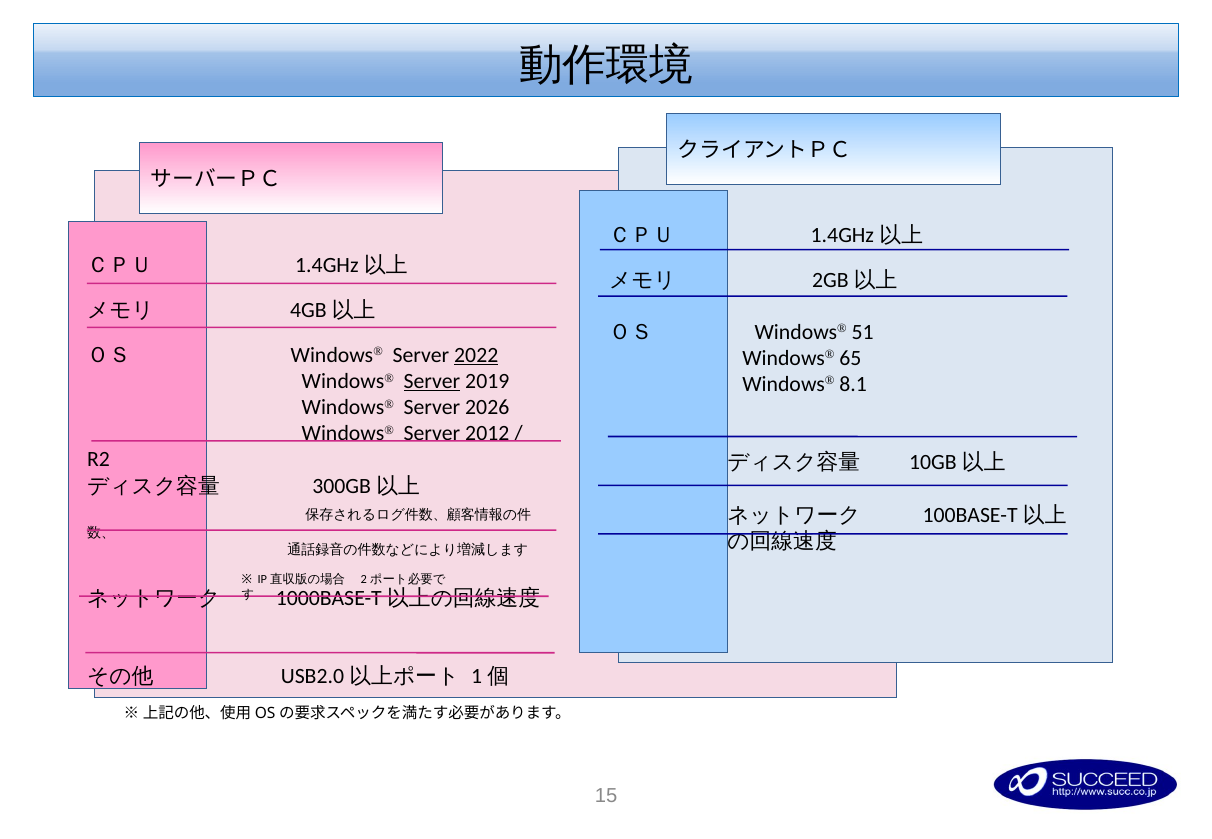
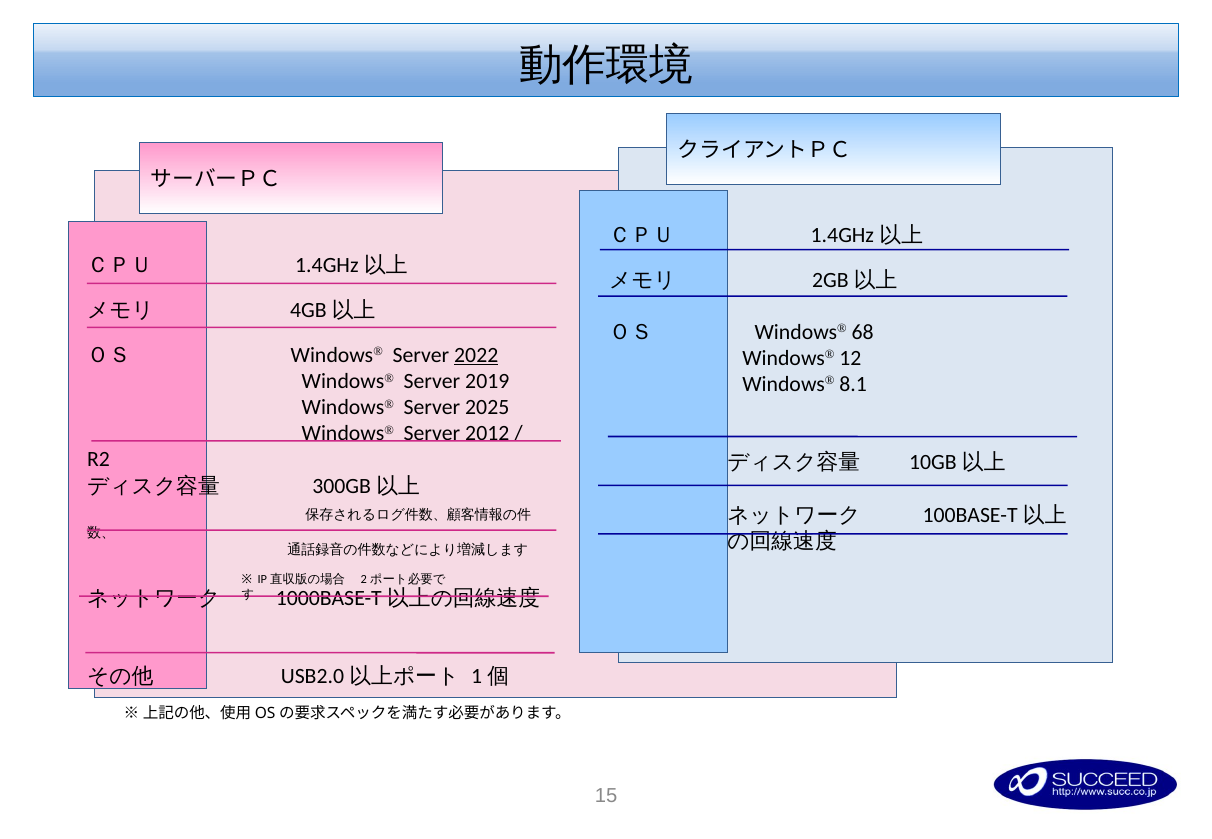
51: 51 -> 68 (863, 332)
65: 65 -> 12 (850, 358)
Server underline: present -> none (432, 382)
2026: 2026 -> 2025 (487, 408)
